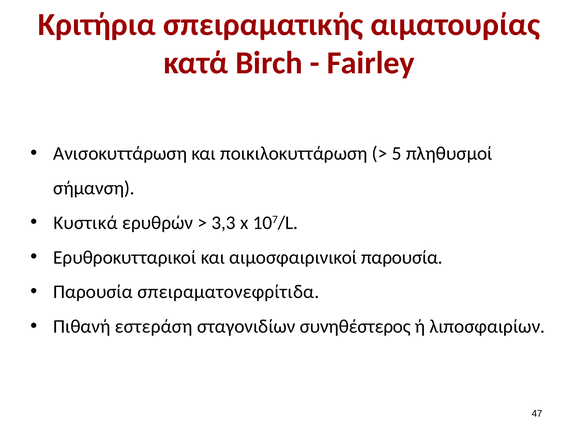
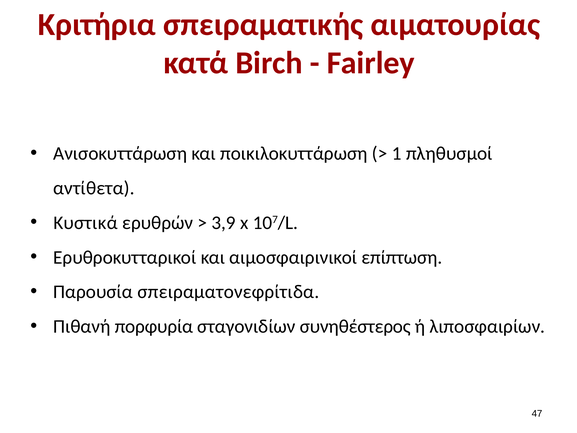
5: 5 -> 1 (397, 153)
σήμανση: σήμανση -> αντίθετα (94, 188)
3,3: 3,3 -> 3,9 (224, 223)
αιμοσφαιρινικοί παρουσία: παρουσία -> επίπτωση (402, 257)
εστεράση: εστεράση -> πορφυρία (154, 326)
